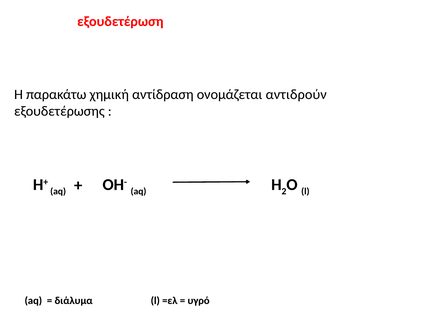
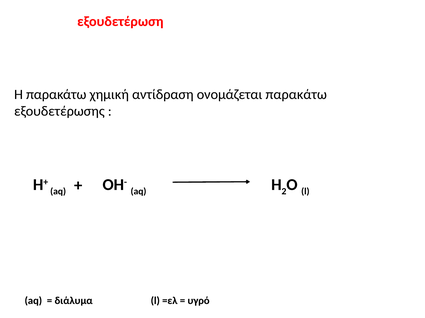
ονομάζεται αντιδρούν: αντιδρούν -> παρακάτω (296, 95)
